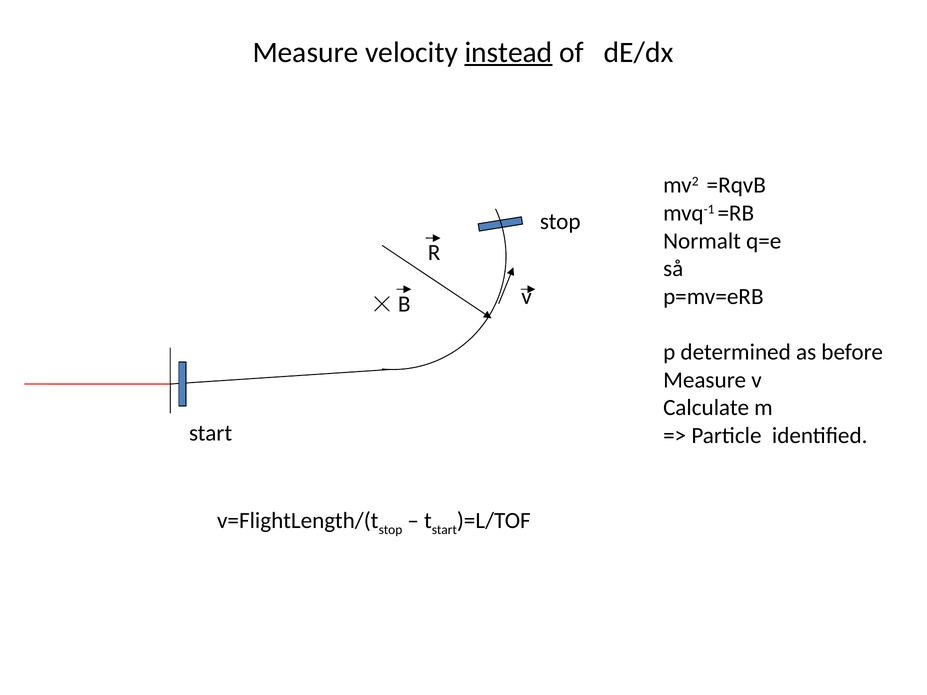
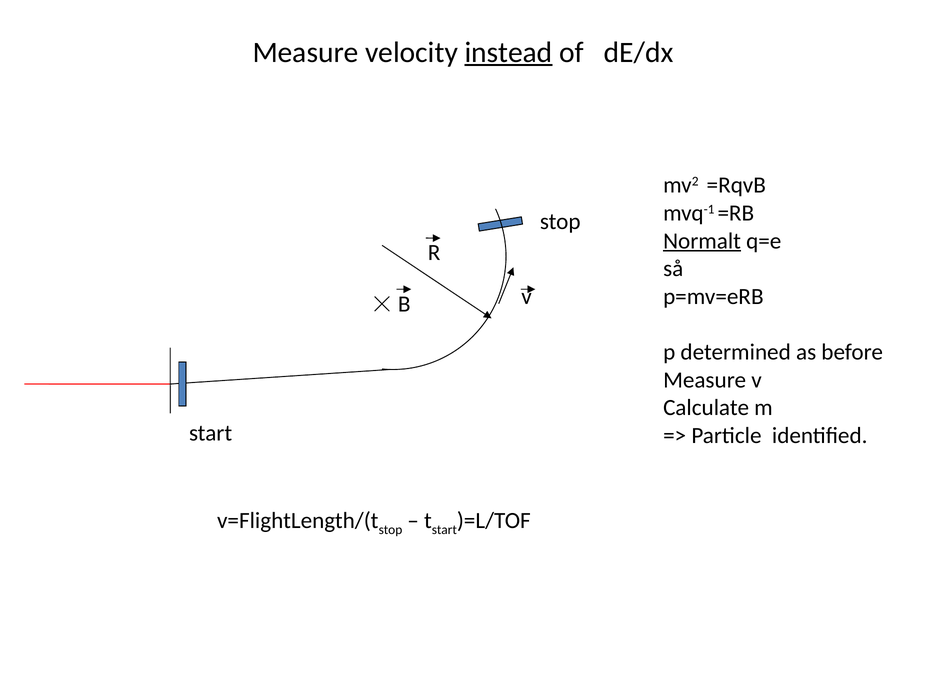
Normalt underline: none -> present (702, 241)
